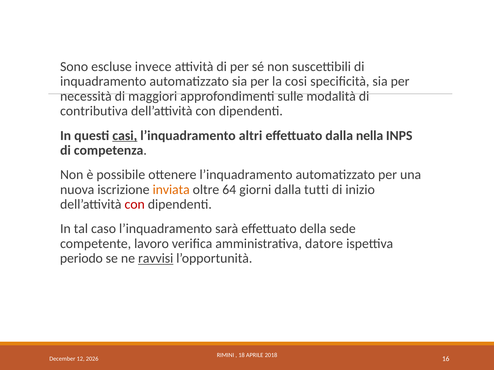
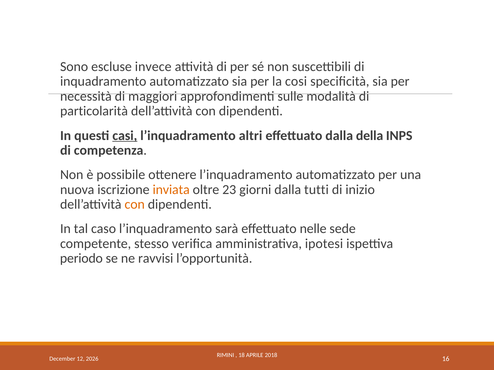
contributiva: contributiva -> particolarità (94, 111)
nella: nella -> della (370, 136)
64: 64 -> 23 (229, 190)
con colour: red -> orange (135, 205)
della: della -> nelle (313, 229)
lavoro: lavoro -> stesso (151, 244)
datore: datore -> ipotesi (324, 244)
ravvisi underline: present -> none (156, 259)
